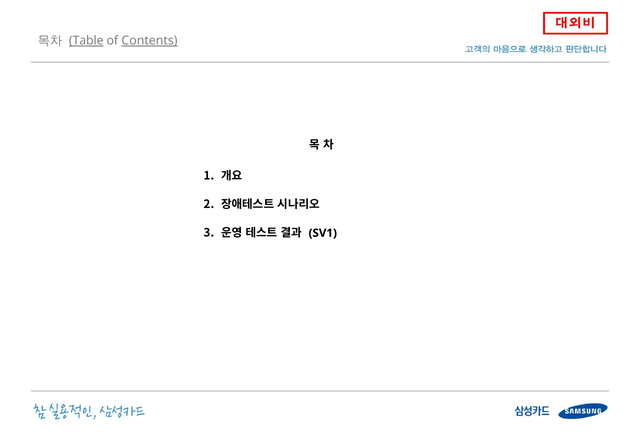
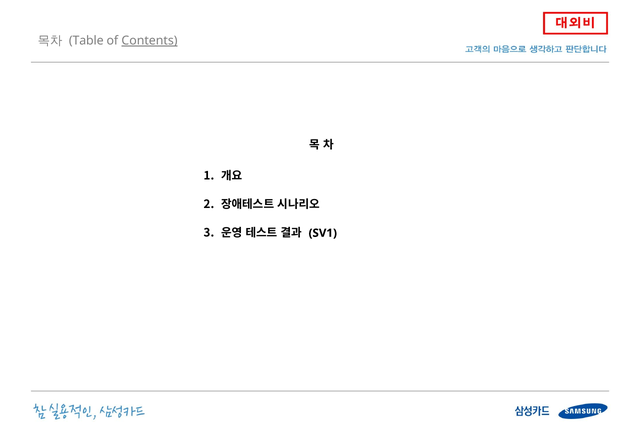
Table underline: present -> none (86, 41)
